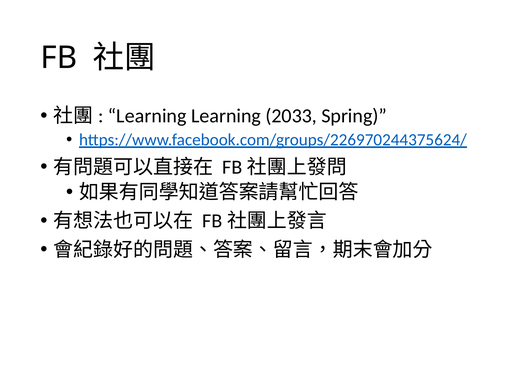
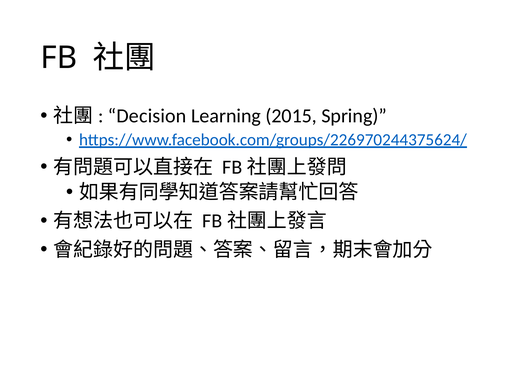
Learning: Learning -> Decision (147, 116)
2033: 2033 -> 2015 (291, 116)
